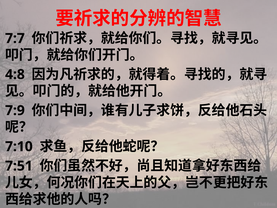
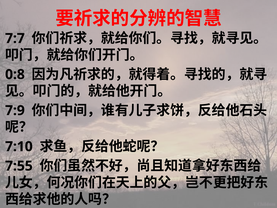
4:8: 4:8 -> 0:8 (15, 74)
7:51: 7:51 -> 7:55 (19, 166)
